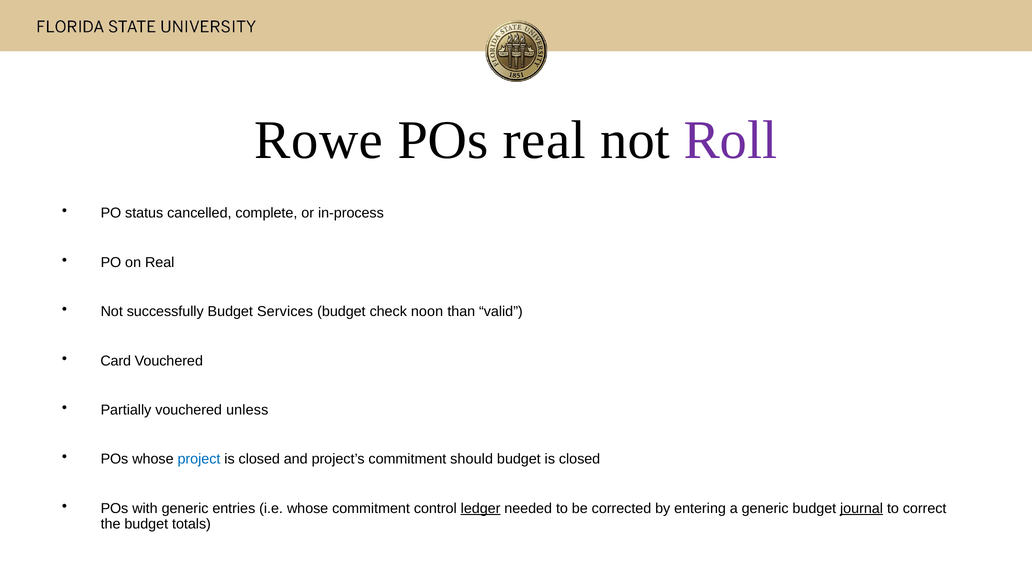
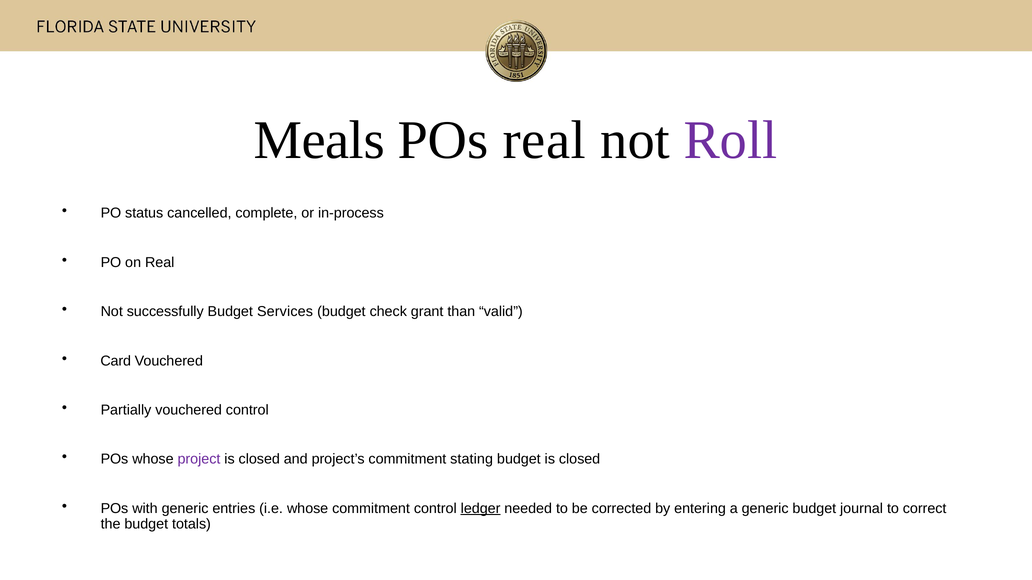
Rowe: Rowe -> Meals (319, 140)
noon: noon -> grant (427, 312)
vouchered unless: unless -> control (247, 410)
project colour: blue -> purple (199, 460)
should: should -> stating (472, 460)
journal underline: present -> none (862, 509)
